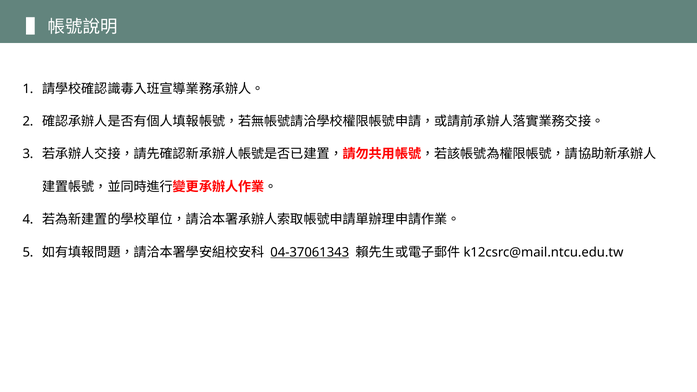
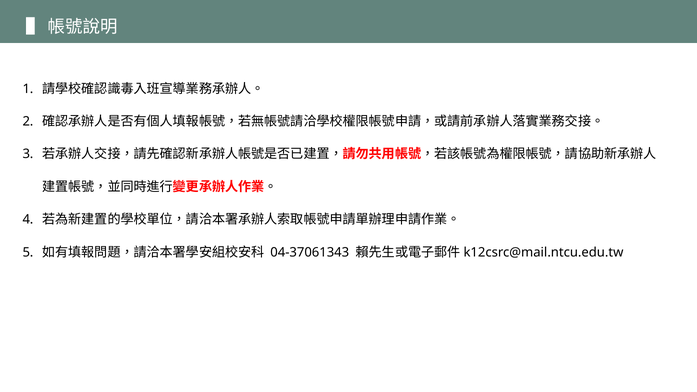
04-37061343 underline: present -> none (310, 252)
